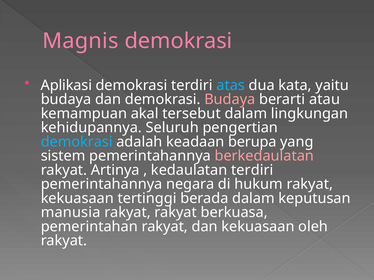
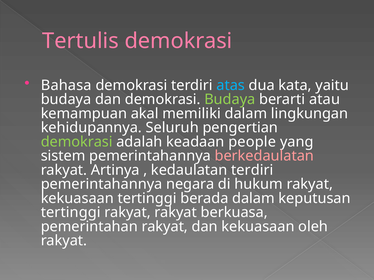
Magnis: Magnis -> Tertulis (81, 41)
Aplikasi: Aplikasi -> Bahasa (66, 85)
Budaya colour: pink -> light green (230, 100)
tersebut: tersebut -> memiliki (192, 114)
demokrasi colour: light blue -> light green (77, 142)
berupa: berupa -> people (252, 142)
manusia: manusia -> tertinggi (71, 213)
